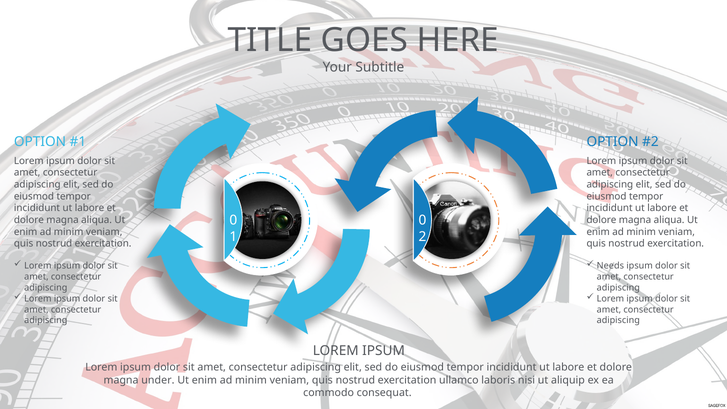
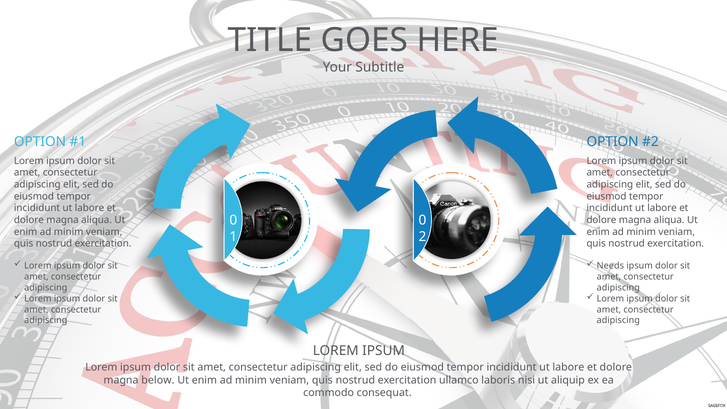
under: under -> below (158, 380)
